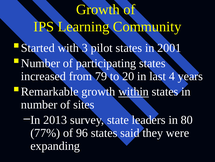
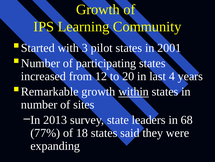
79: 79 -> 12 (101, 76)
80: 80 -> 68 (187, 119)
96: 96 -> 18 (82, 132)
